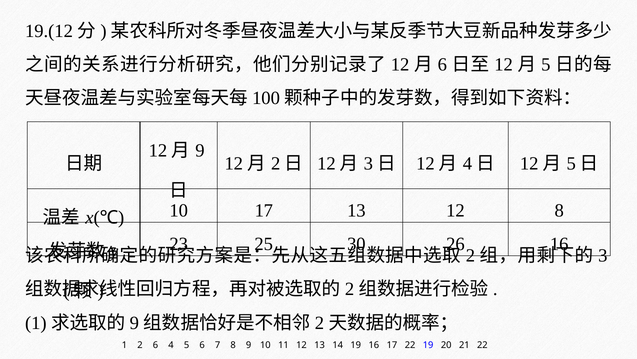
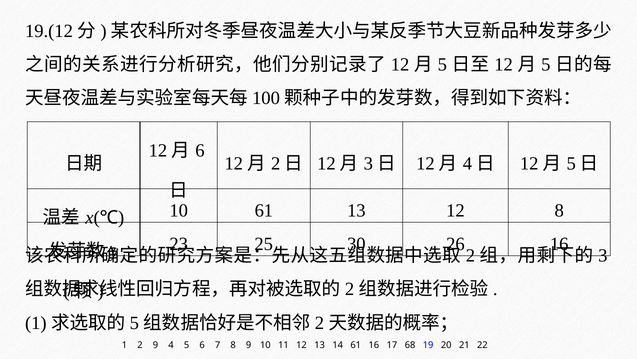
6: 6 -> 5 (442, 65)
9: 9 -> 6 (200, 150)
10 17: 17 -> 61 (264, 210)
9: 9 -> 5 (134, 322)
2 6: 6 -> 9 (155, 344)
14 19: 19 -> 61 (356, 344)
17 22: 22 -> 68 (410, 344)
